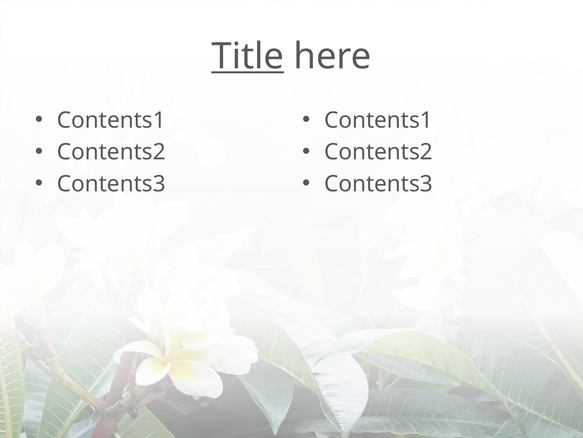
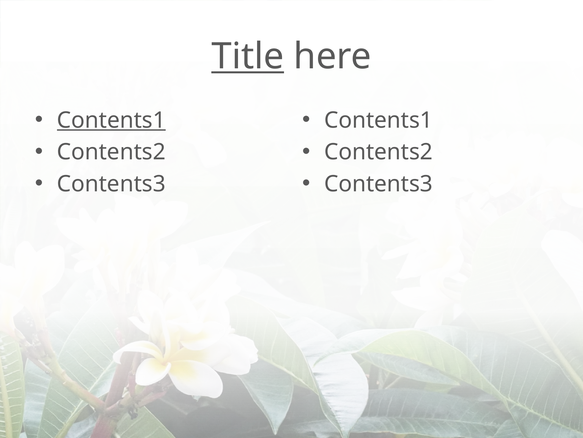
Contents1 underline: none -> present (111, 120)
